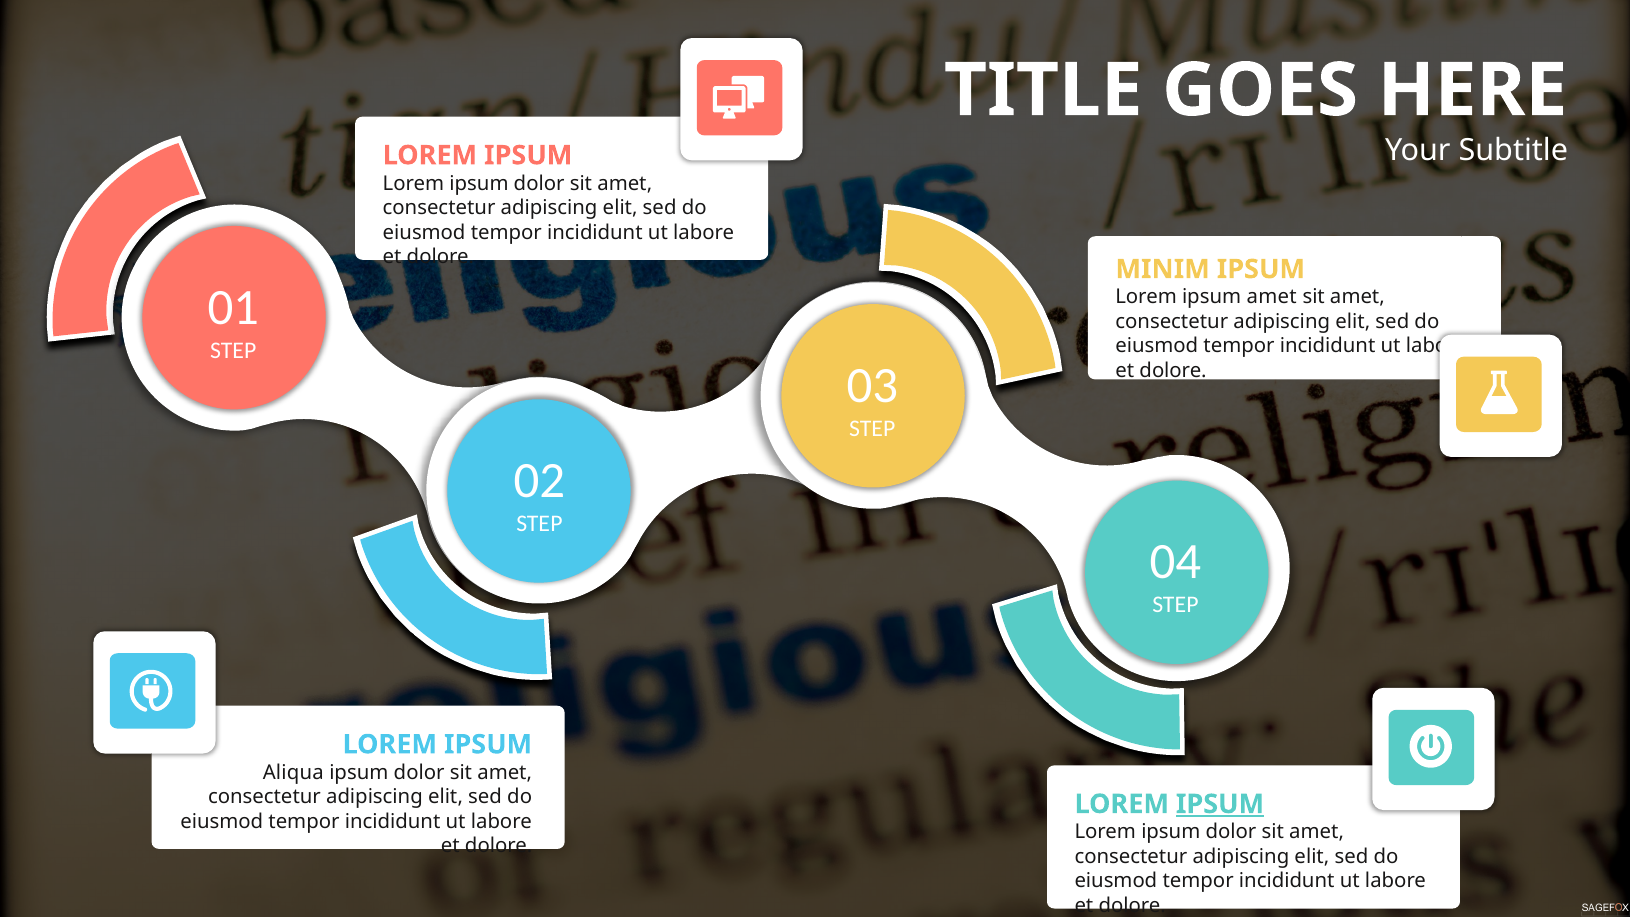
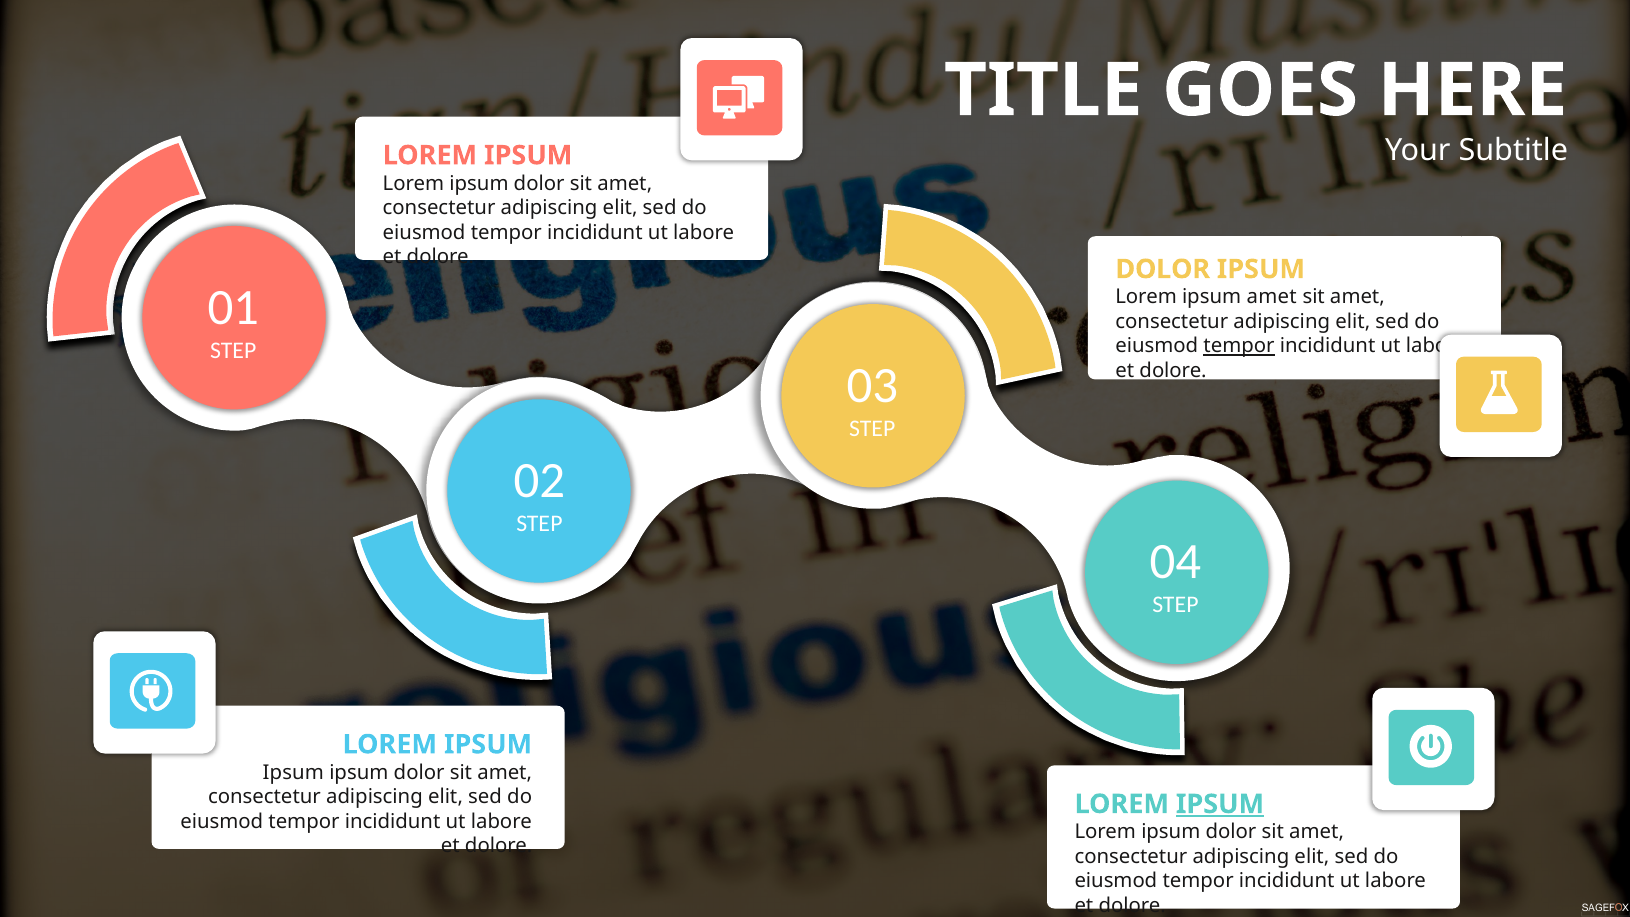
MINIM: MINIM -> DOLOR (1163, 269)
tempor underline: none -> present (1239, 346)
Aliqua: Aliqua -> Ipsum (293, 772)
